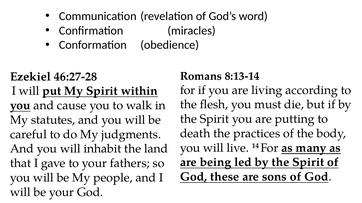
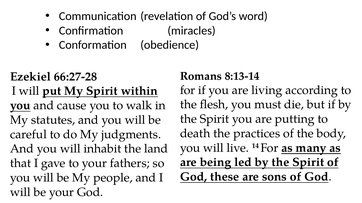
46:27-28: 46:27-28 -> 66:27-28 (76, 77)
